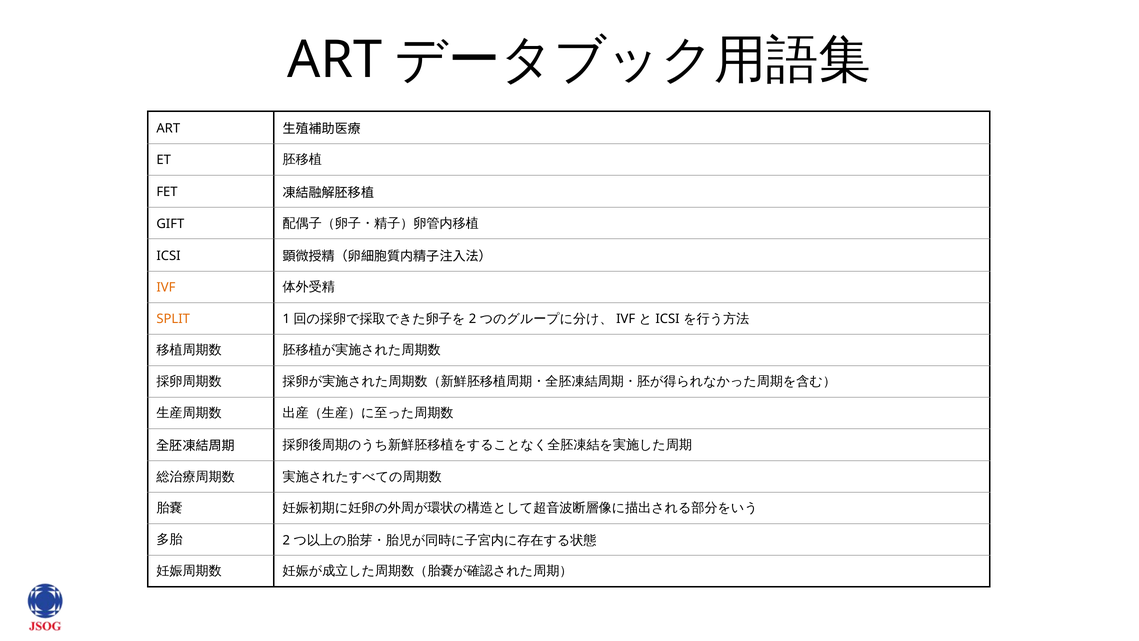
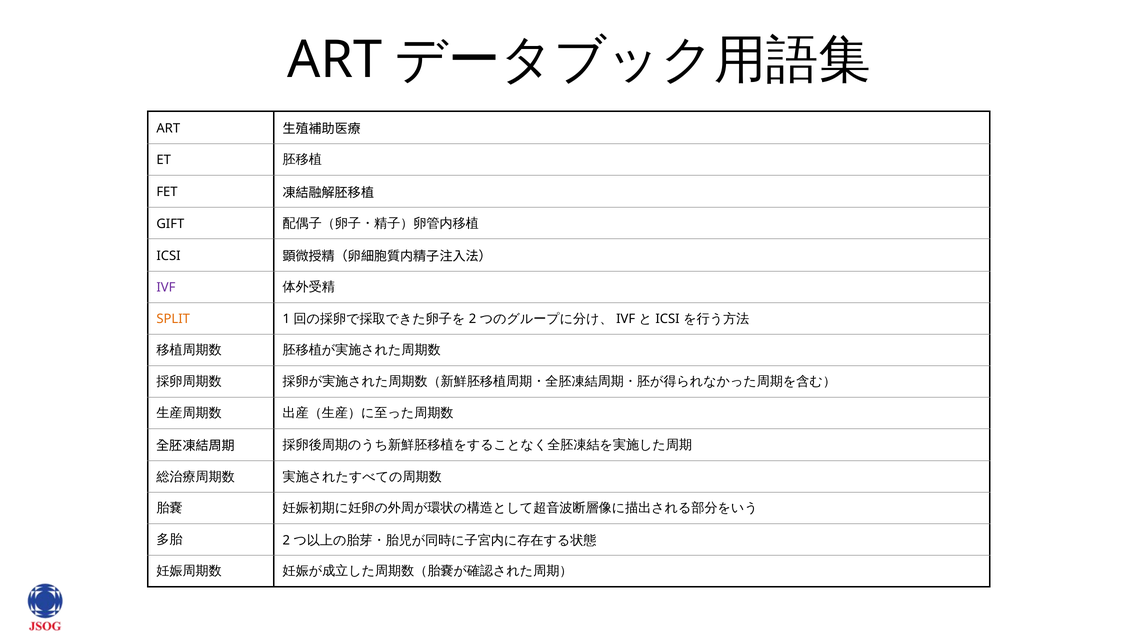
IVF colour: orange -> purple (166, 287)
